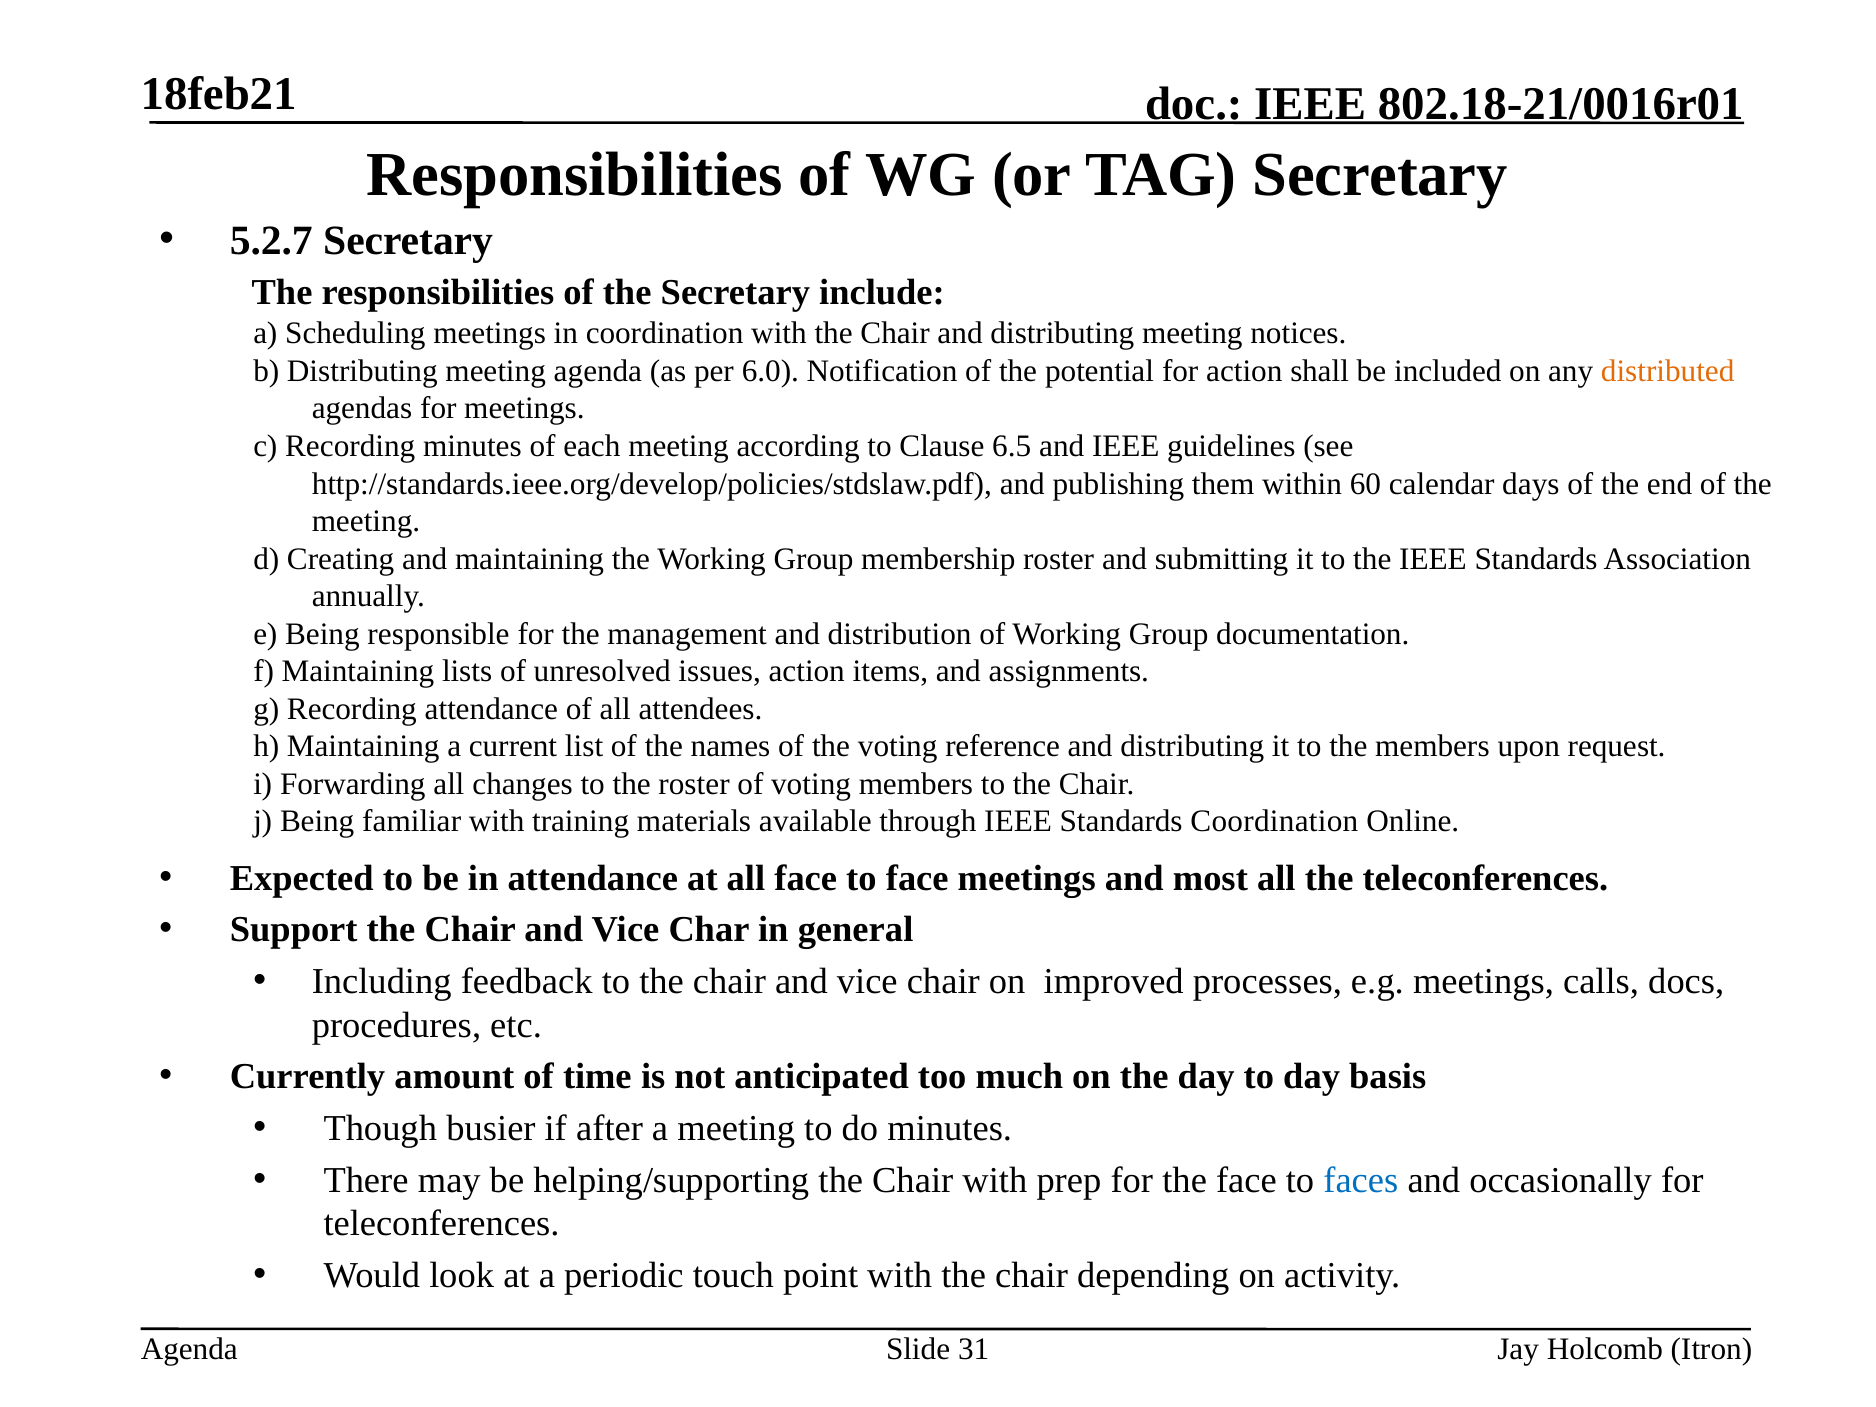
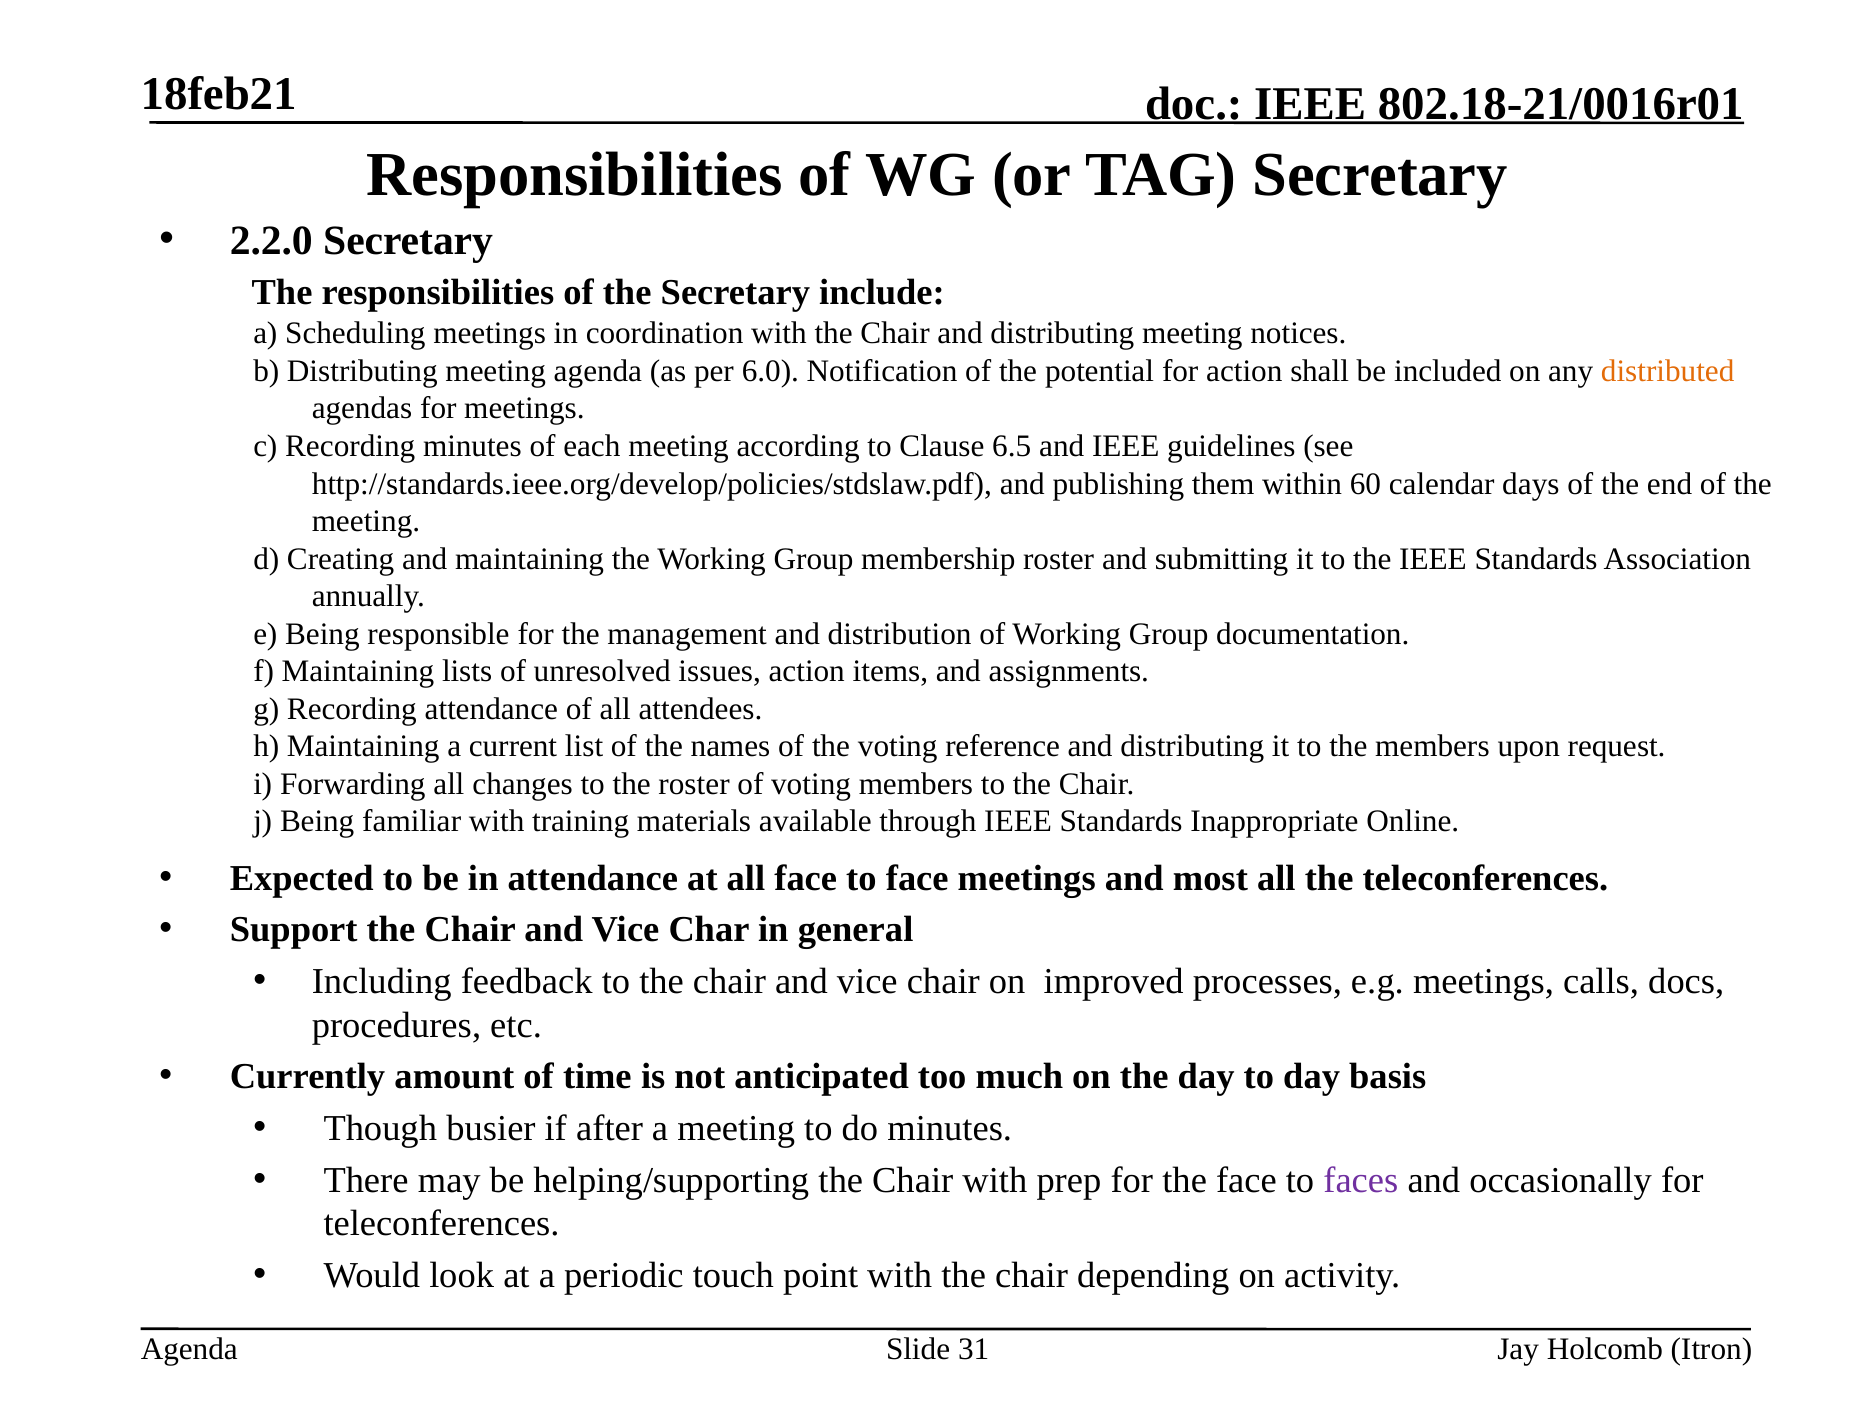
5.2.7: 5.2.7 -> 2.2.0 (271, 241)
Standards Coordination: Coordination -> Inappropriate (1275, 821)
faces colour: blue -> purple (1361, 1180)
